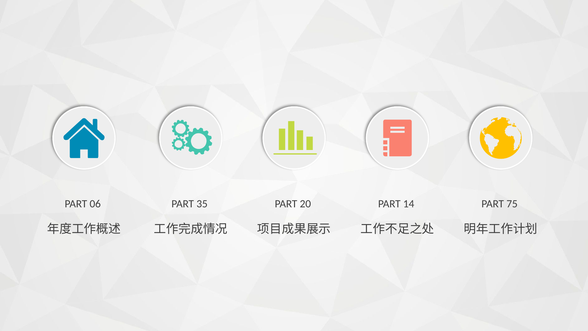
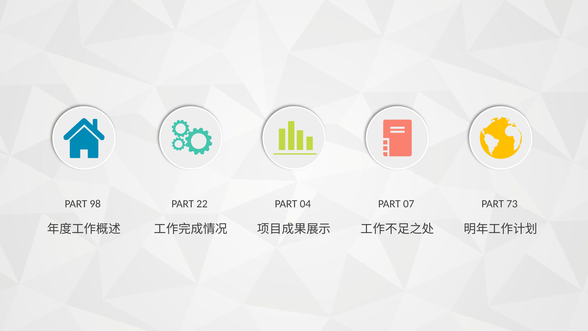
06: 06 -> 98 (95, 204)
35: 35 -> 22 (202, 204)
20: 20 -> 04 (305, 204)
14: 14 -> 07 (409, 204)
75: 75 -> 73 (512, 204)
